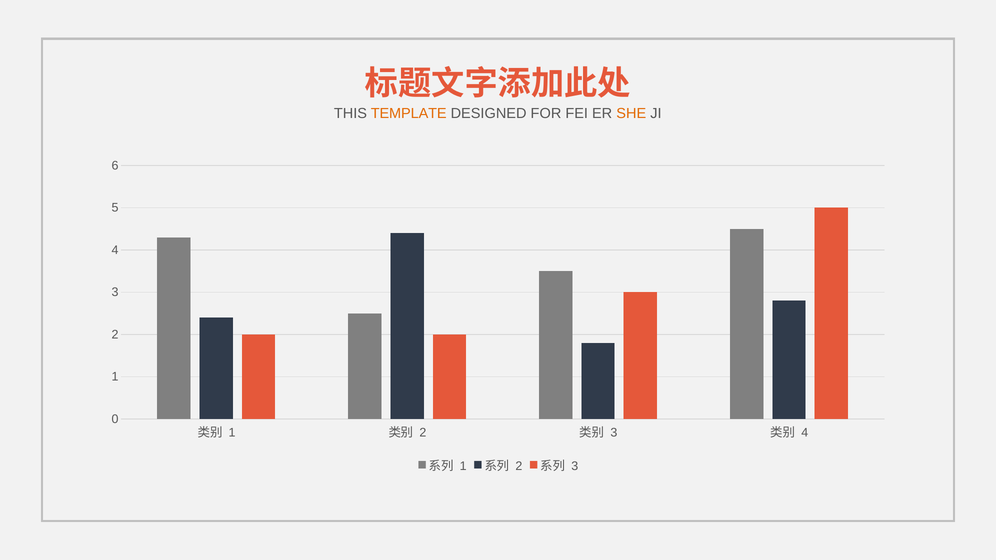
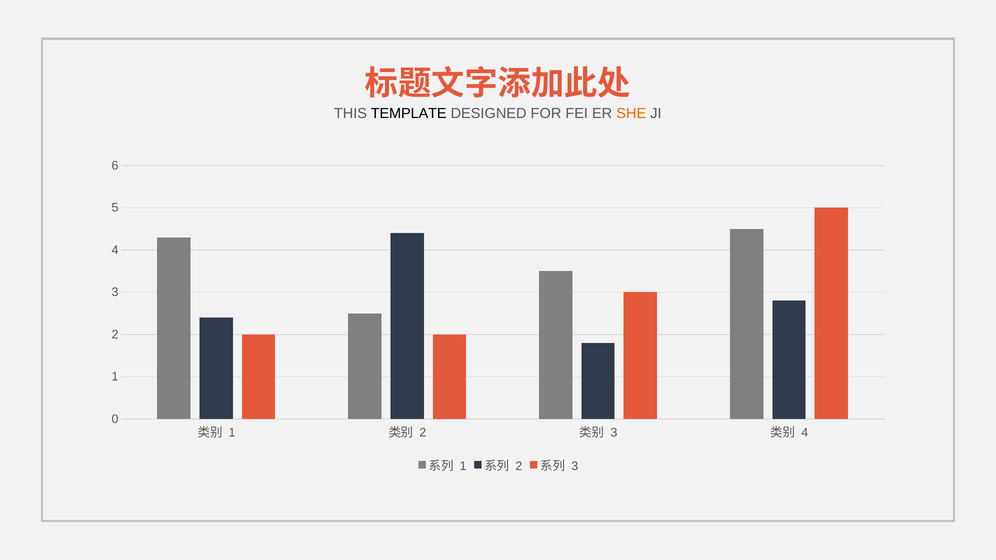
TEMPLATE colour: orange -> black (409, 114)
